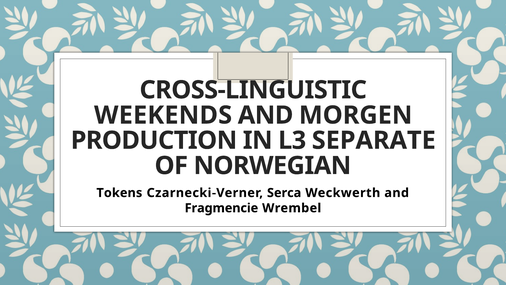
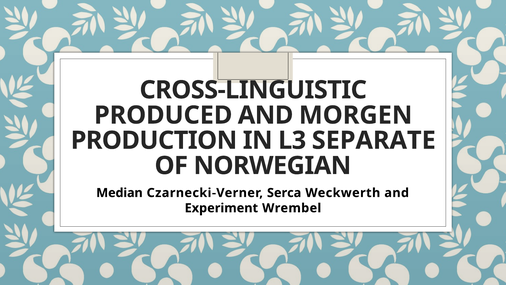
WEEKENDS: WEEKENDS -> PRODUCED (163, 115)
Tokens: Tokens -> Median (119, 193)
Fragmencie: Fragmencie -> Experiment (221, 208)
